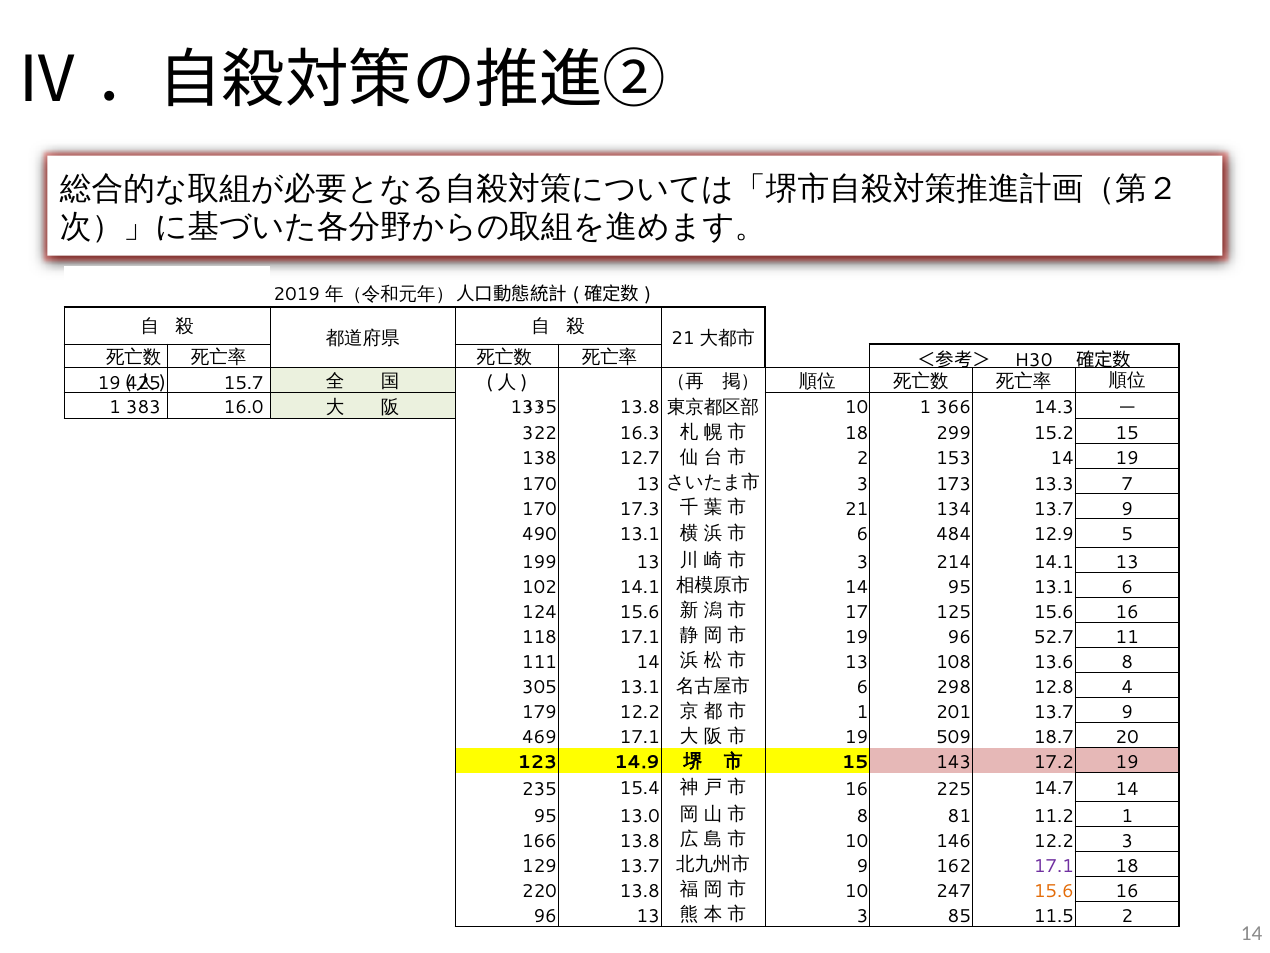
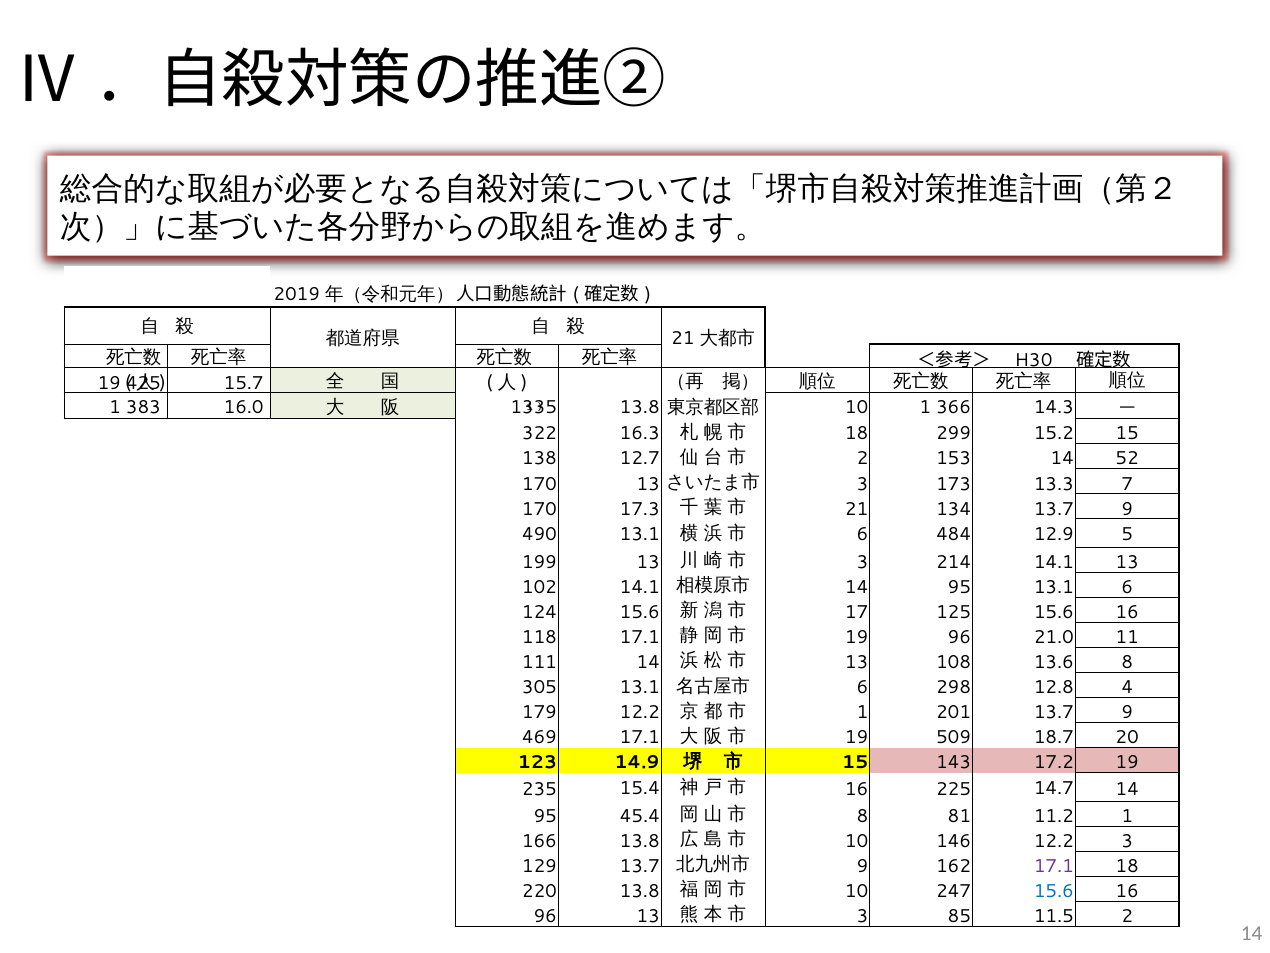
14 19: 19 -> 52 (1127, 459)
52.7: 52.7 -> 21.0 (1054, 637)
13.0: 13.0 -> 45.4 (640, 816)
15.6 colour: orange -> blue (1054, 891)
